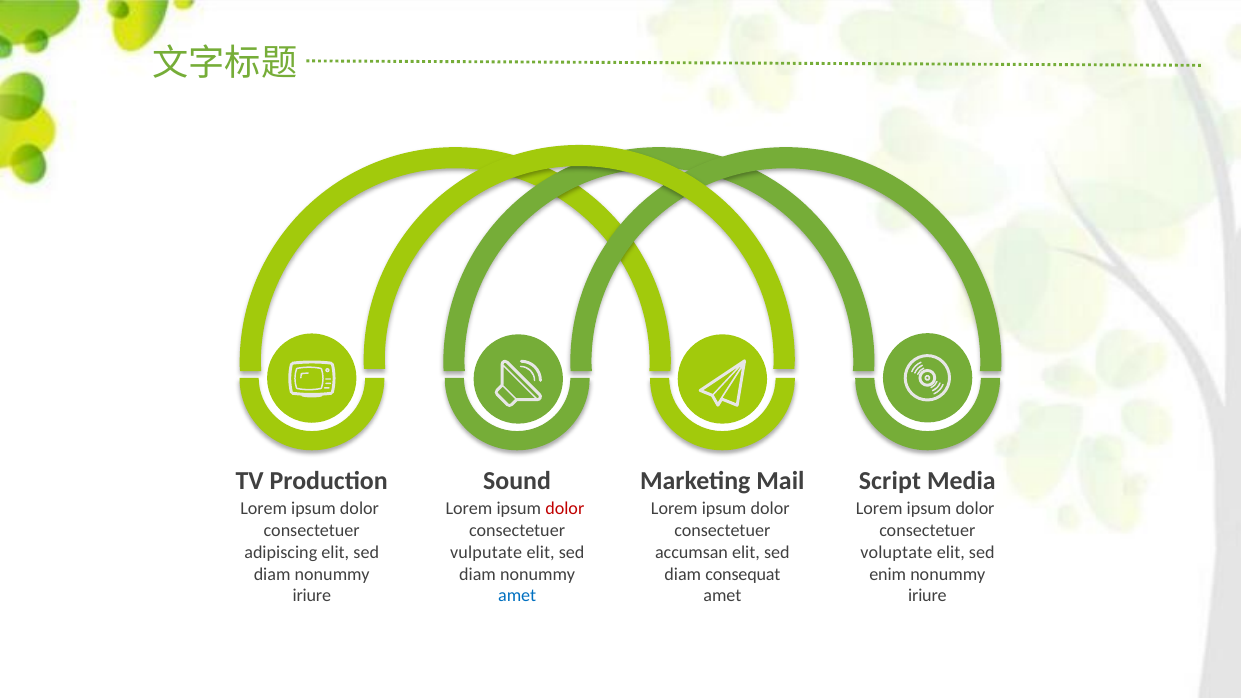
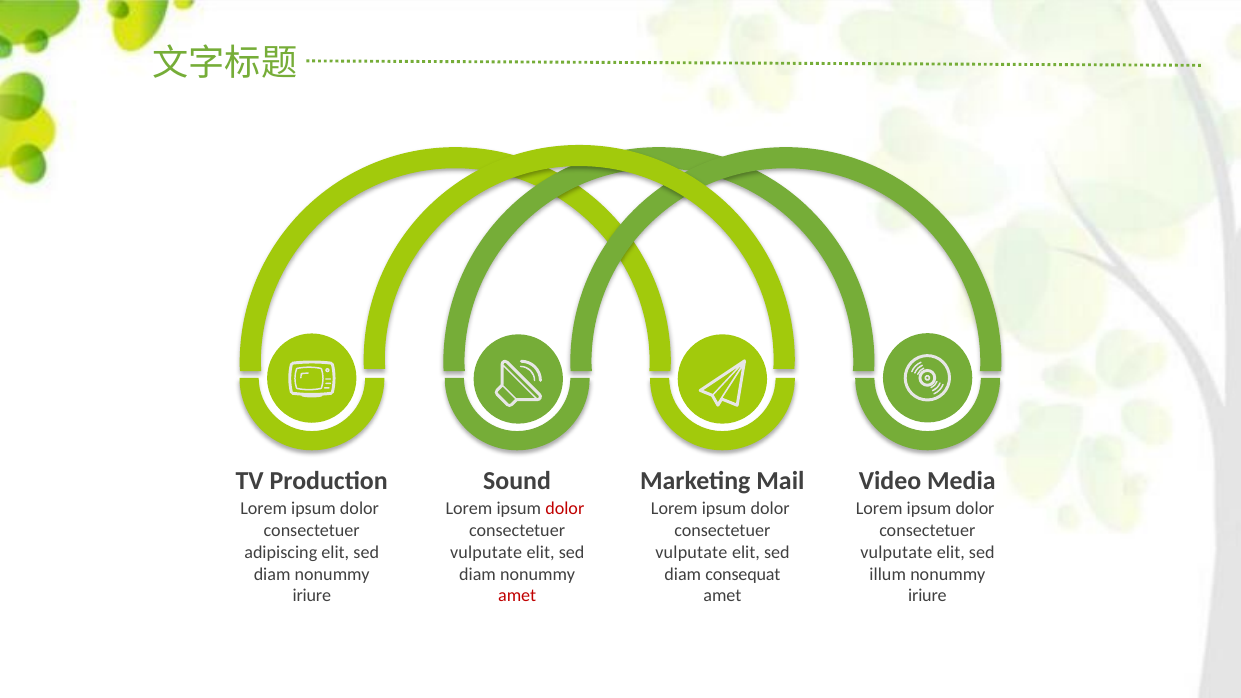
Script: Script -> Video (890, 481)
accumsan: accumsan -> vulputate (691, 553)
voluptate: voluptate -> vulputate (896, 553)
enim: enim -> illum (888, 574)
amet colour: blue -> red (517, 596)
